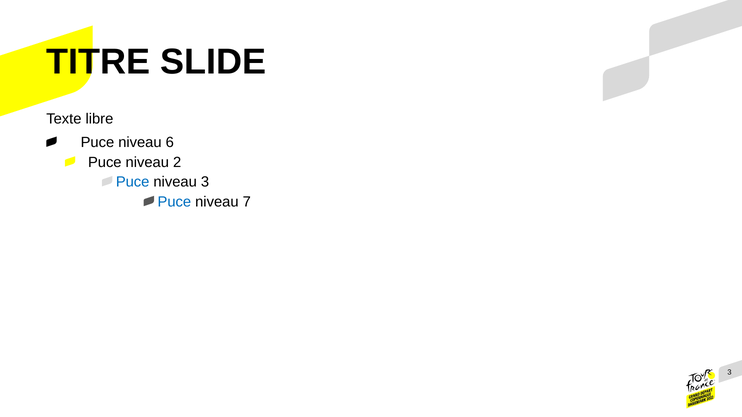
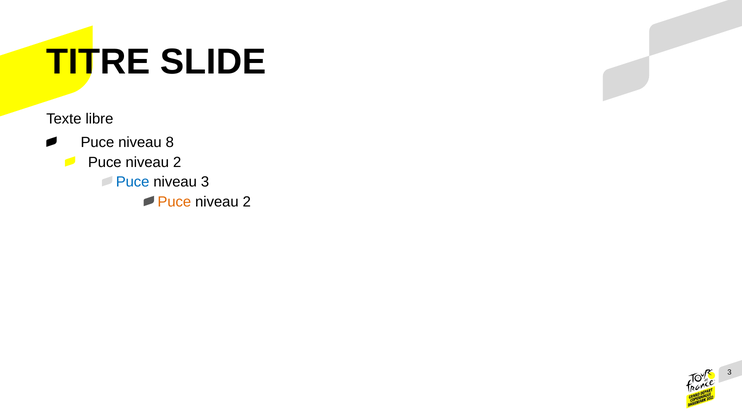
6: 6 -> 8 (170, 143)
Puce colour: blue -> orange (174, 202)
7: 7 -> 2 (247, 202)
